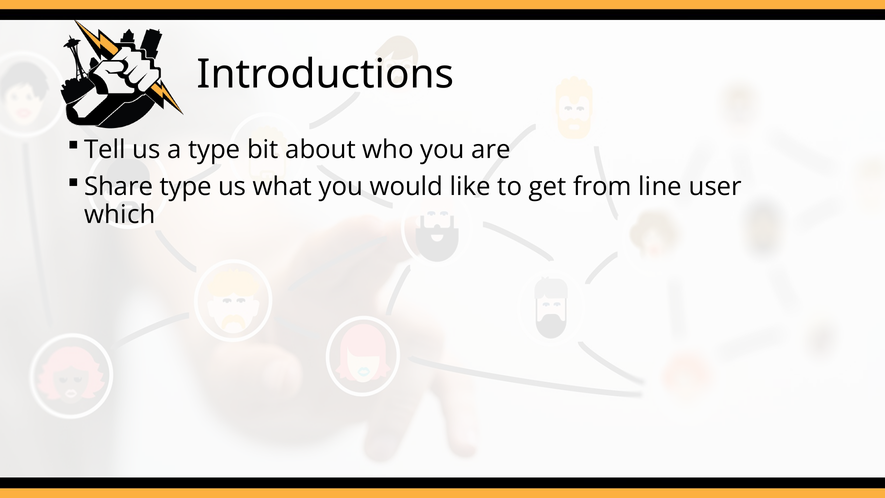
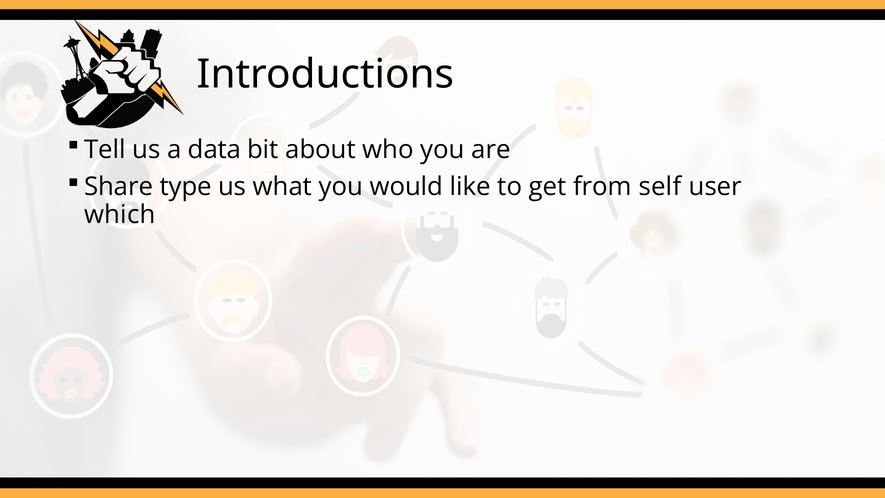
a type: type -> data (214, 150)
line: line -> self (660, 187)
